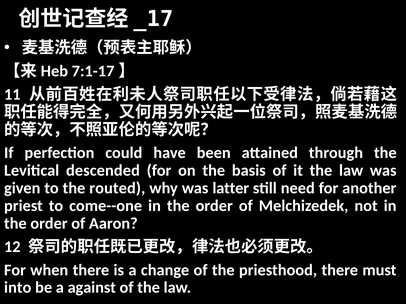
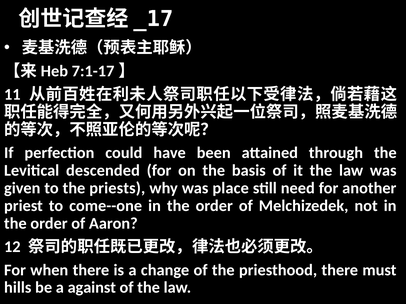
routed: routed -> priests (117, 188)
latter: latter -> place (231, 188)
into: into -> hills (18, 288)
